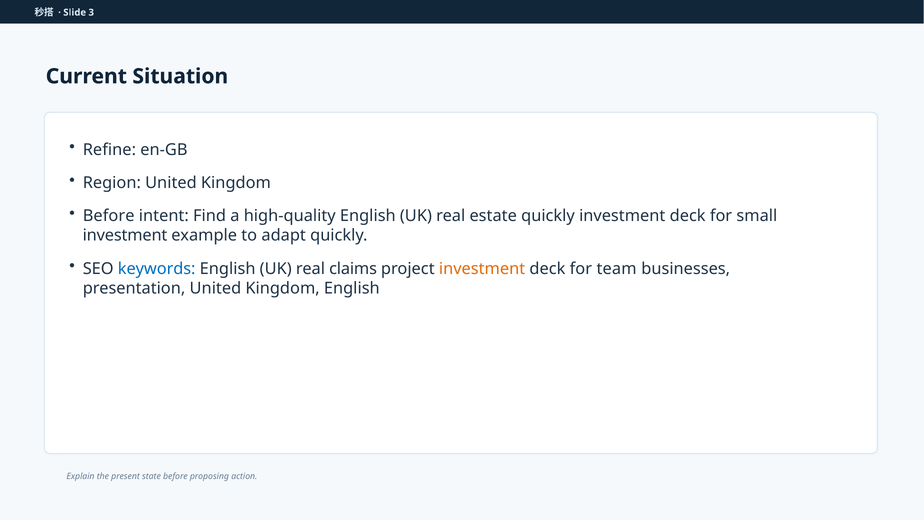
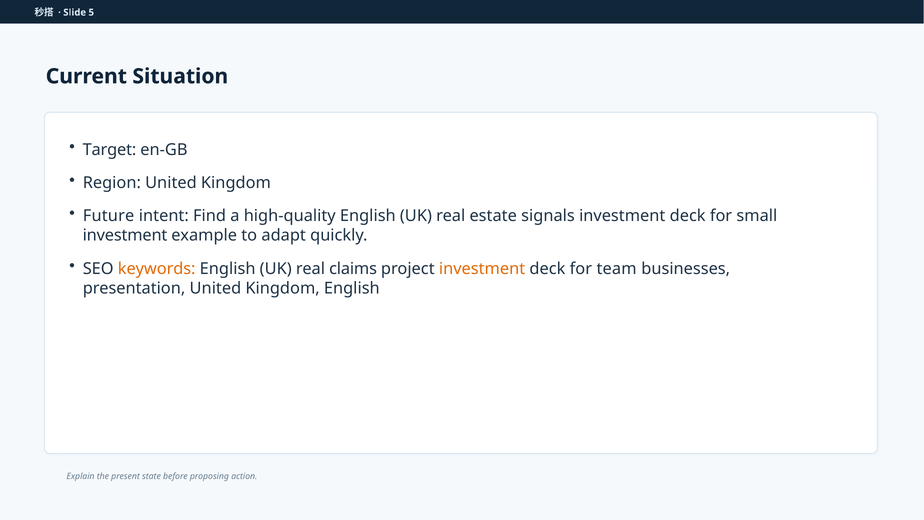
3: 3 -> 5 (91, 12)
Refine: Refine -> Target (109, 150)
Before: Before -> Future (109, 216)
estate quickly: quickly -> signals (548, 216)
keywords colour: blue -> orange (157, 269)
